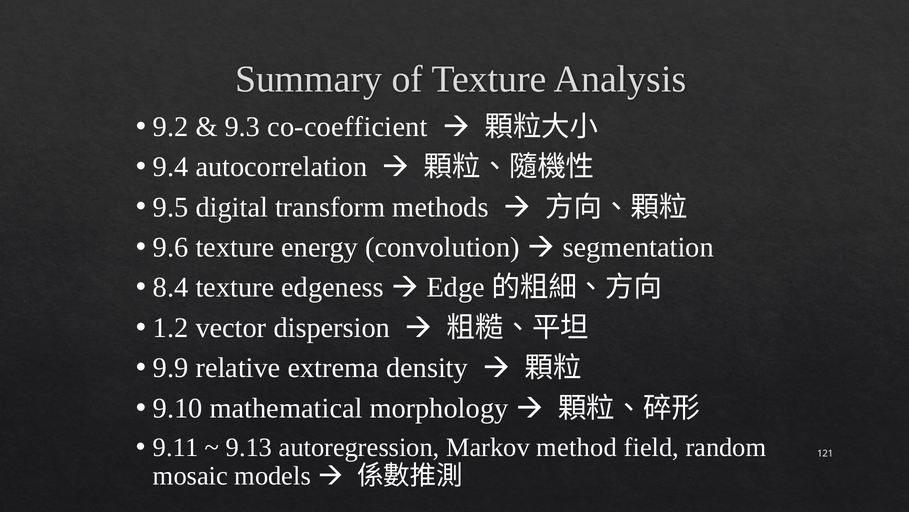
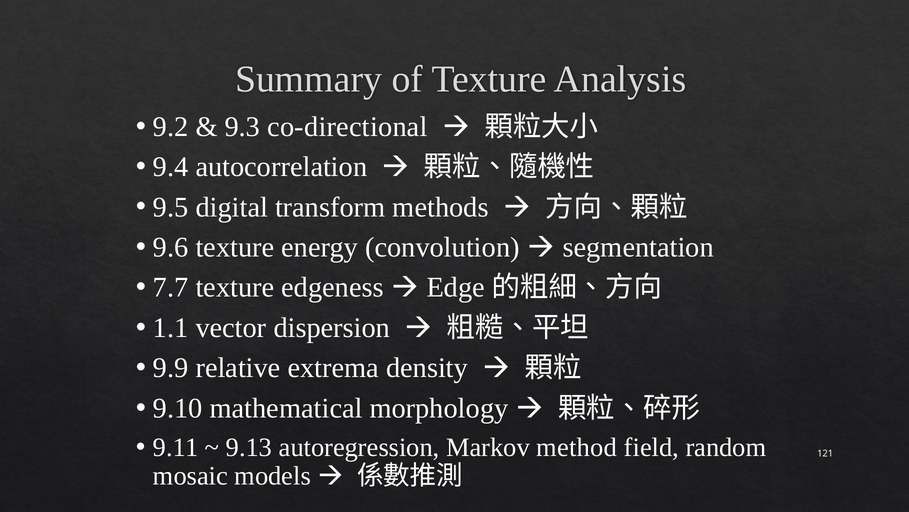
co-coefficient: co-coefficient -> co-directional (347, 127)
8.4: 8.4 -> 7.7 (171, 287)
1.2: 1.2 -> 1.1 (171, 327)
